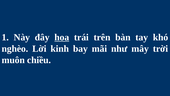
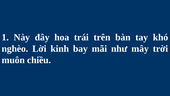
hoa underline: present -> none (62, 37)
